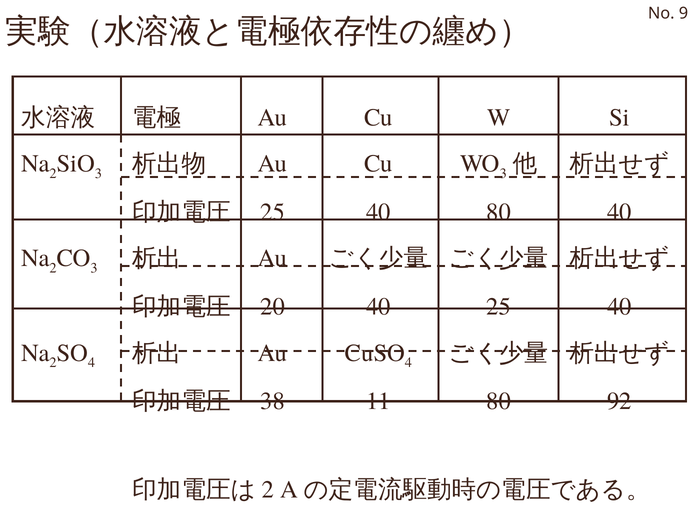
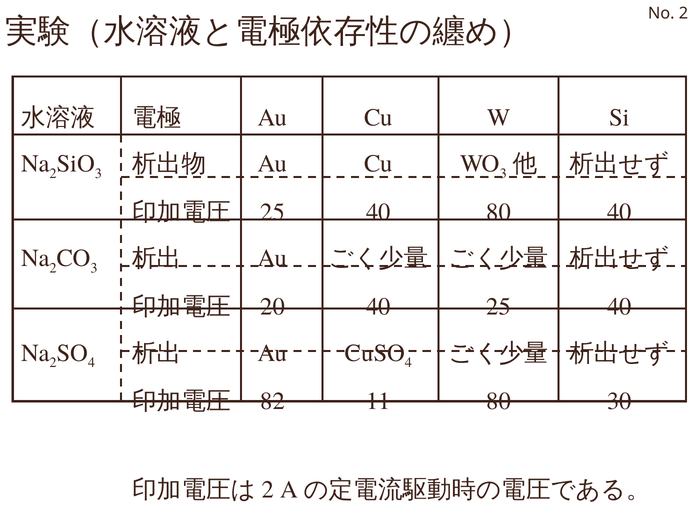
No 9: 9 -> 2 (684, 13)
38: 38 -> 82 (273, 401)
92: 92 -> 30 (619, 401)
